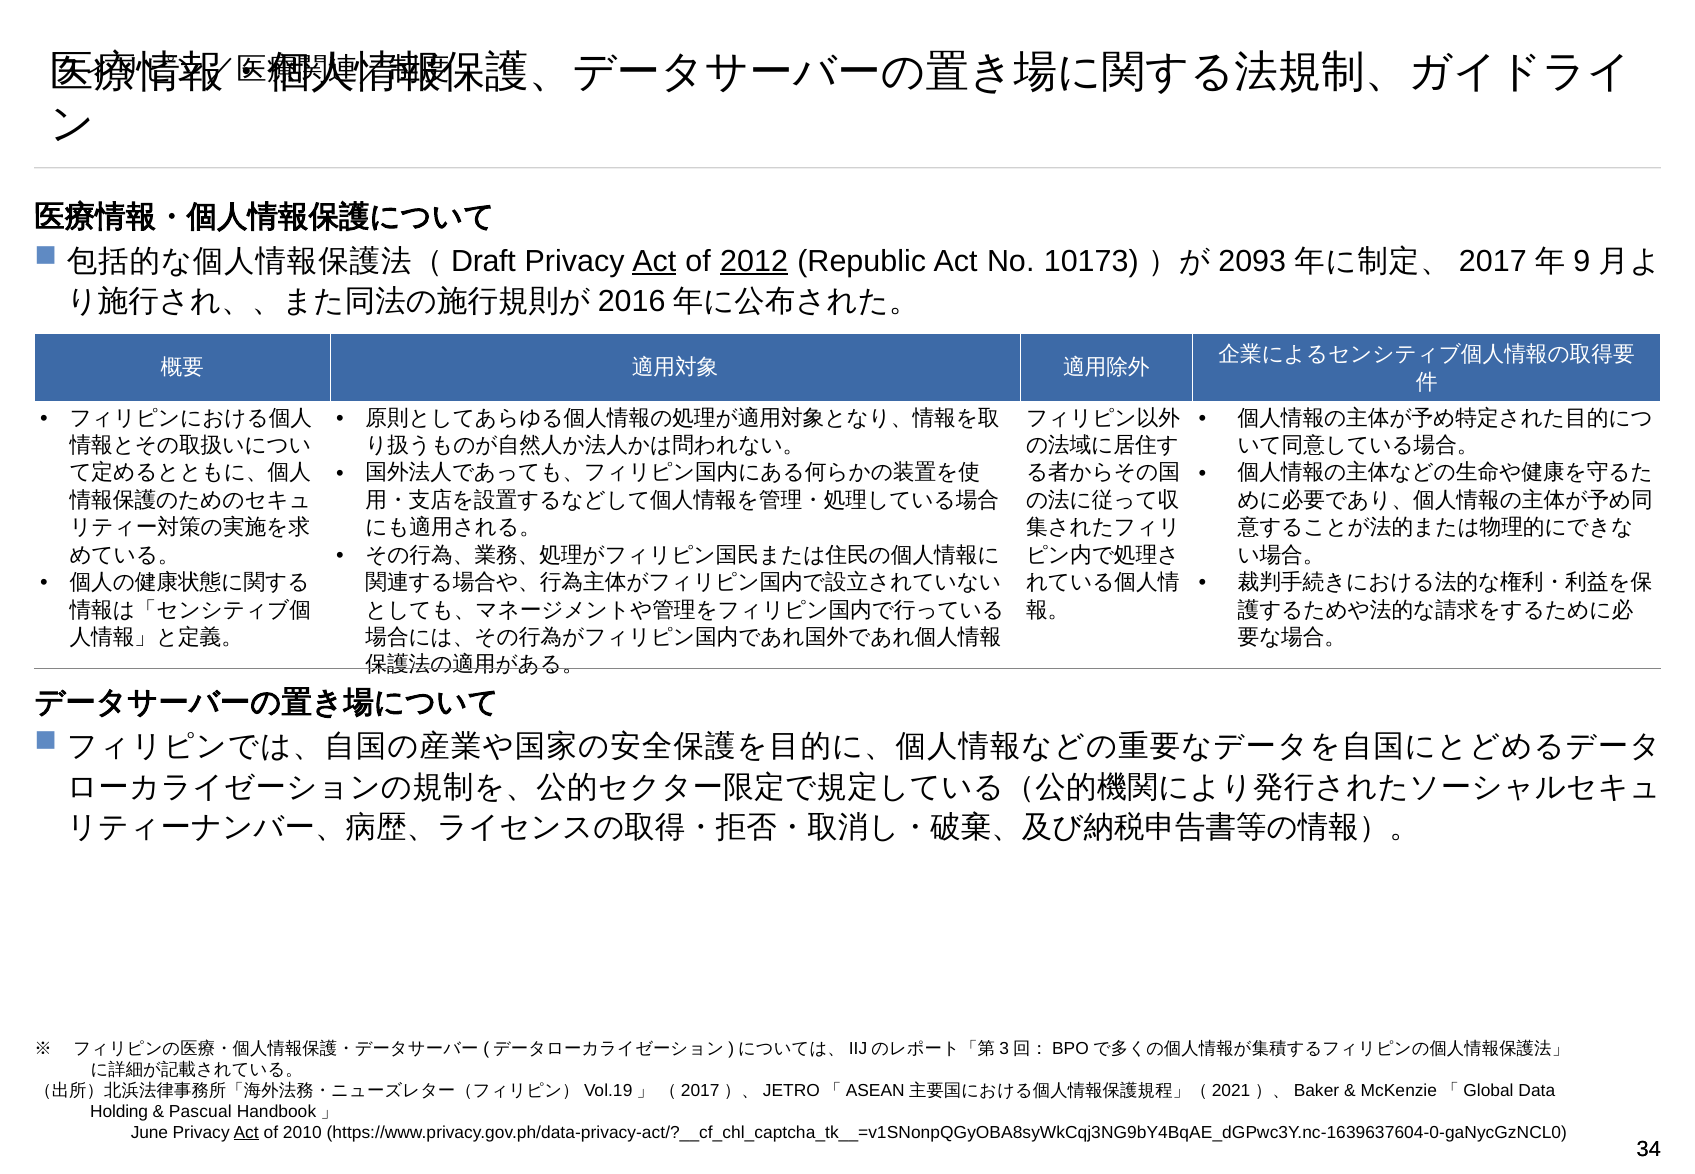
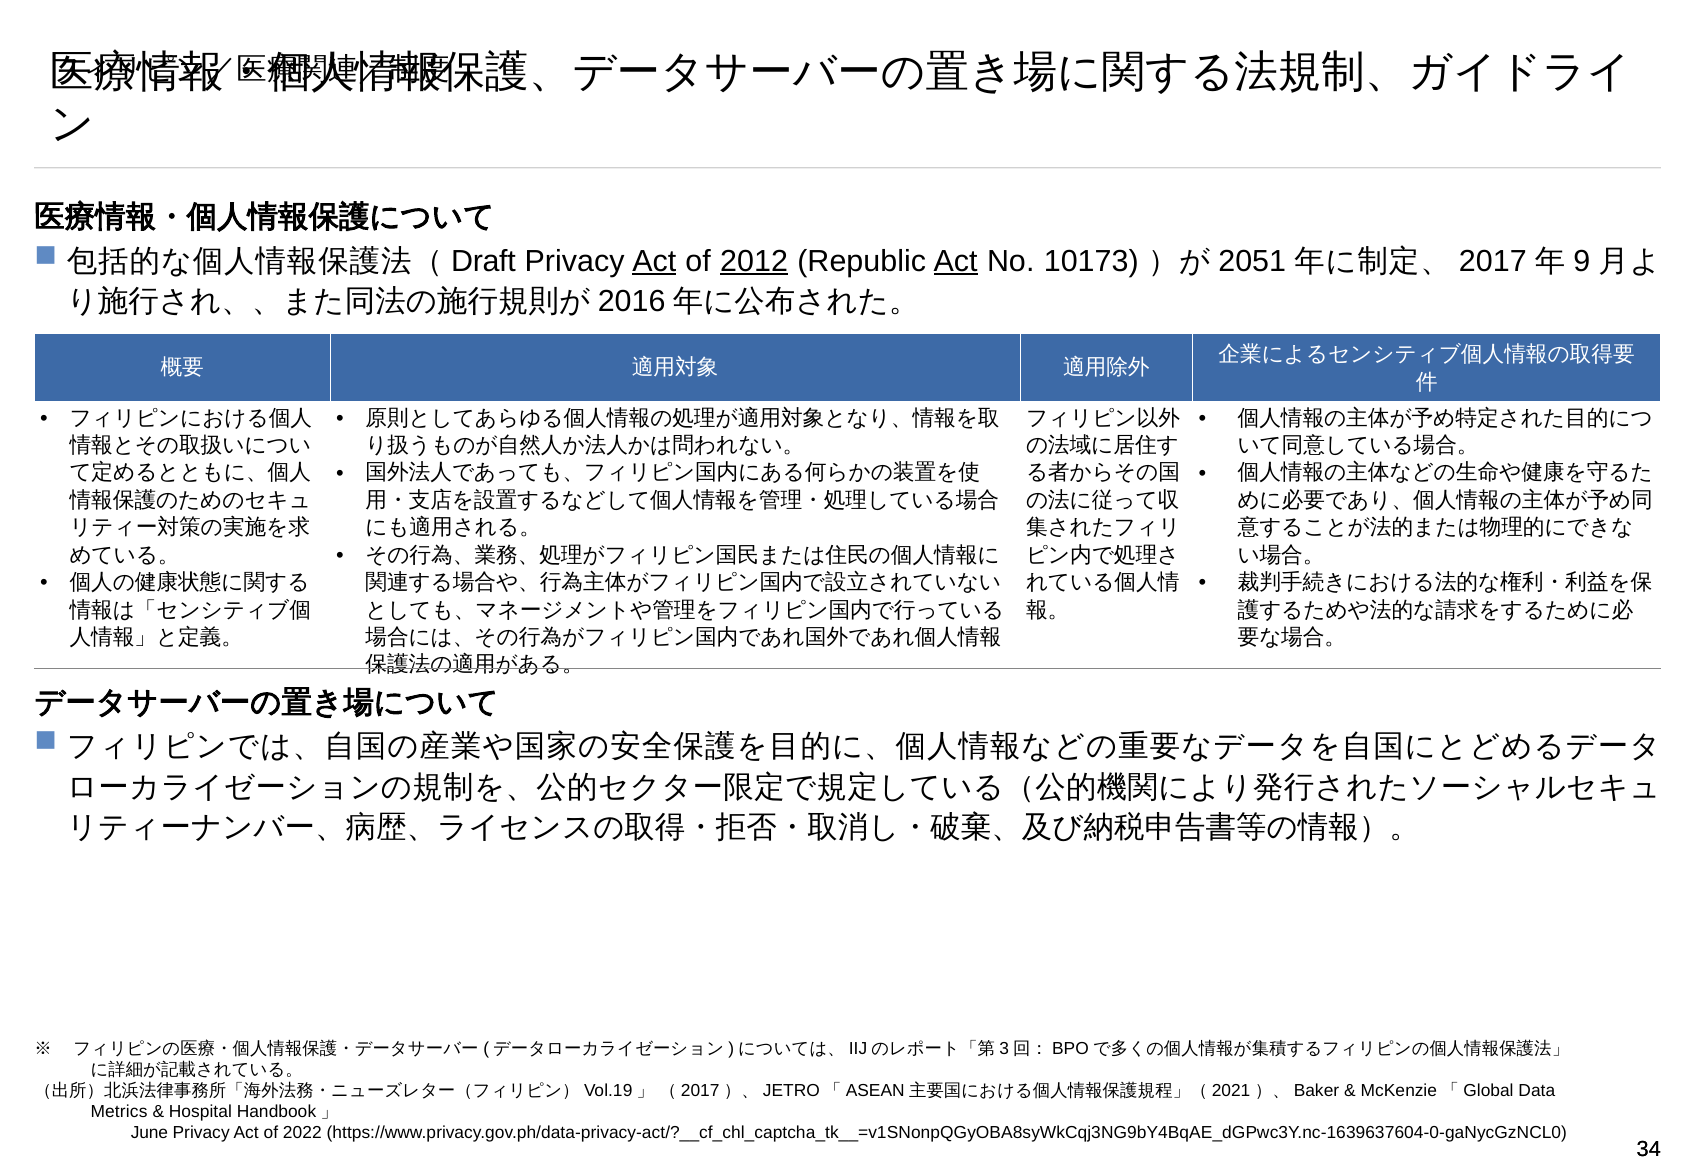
Act underline: none -> present (956, 261)
2093: 2093 -> 2051 (1252, 261)
Holding: Holding -> Metrics (119, 1111)
Pascual: Pascual -> Hospital (200, 1111)
Act underline: present -> none (246, 1132)
2010: 2010 -> 2022 (302, 1132)
